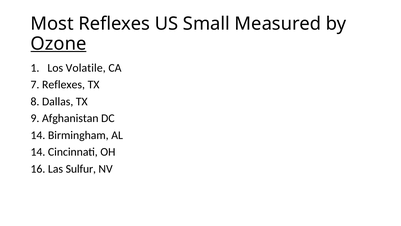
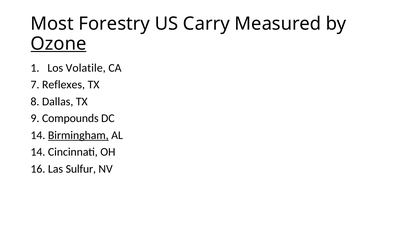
Most Reflexes: Reflexes -> Forestry (114, 24)
Small: Small -> Carry (206, 24)
Afghanistan: Afghanistan -> Compounds (70, 118)
Birmingham underline: none -> present (78, 135)
